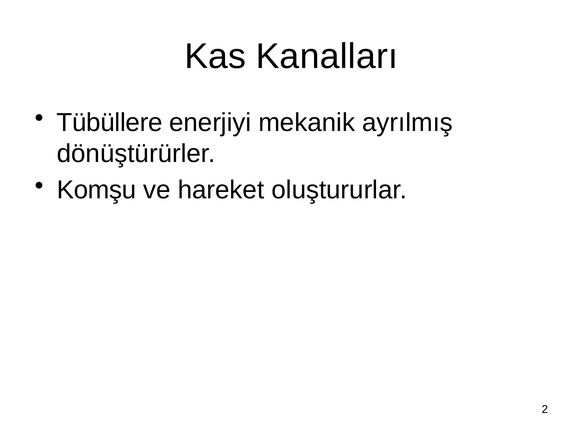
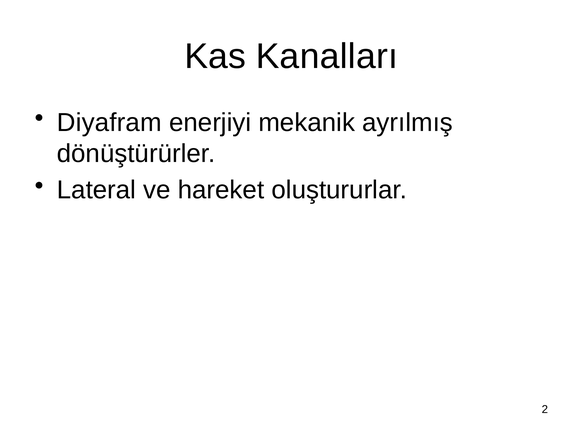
Tübüllere: Tübüllere -> Diyafram (109, 122)
Komşu: Komşu -> Lateral (96, 190)
